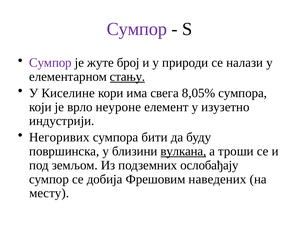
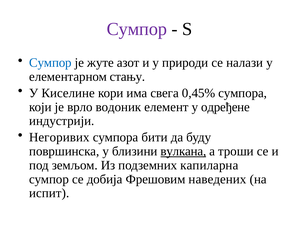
Сумпор colour: purple -> blue (50, 62)
број: број -> азот (128, 62)
стању underline: present -> none (127, 76)
8,05%: 8,05% -> 0,45% (199, 93)
неуроне: неуроне -> водоник (118, 107)
изузетно: изузетно -> одређене (225, 107)
ослобађају: ослобађају -> капиларна (209, 165)
месту: месту -> испит (49, 192)
